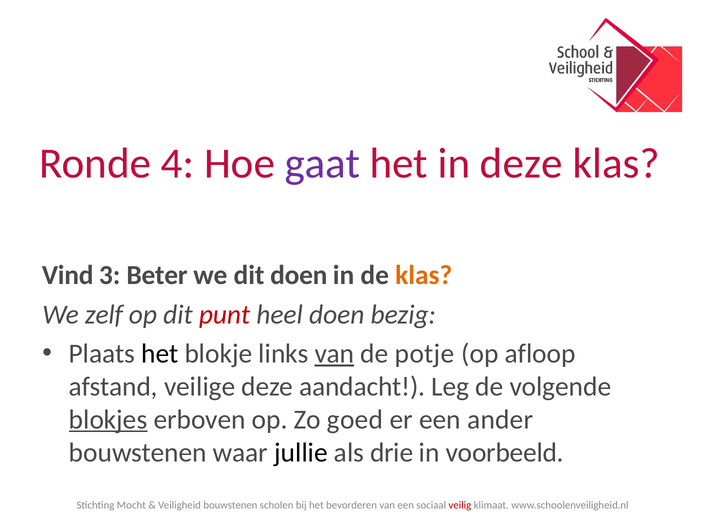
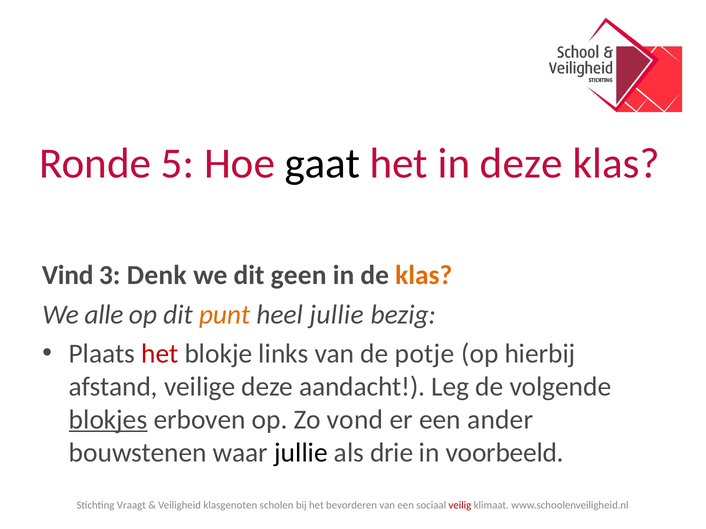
4: 4 -> 5 (178, 164)
gaat colour: purple -> black (322, 164)
Beter: Beter -> Denk (157, 276)
dit doen: doen -> geen (299, 276)
zelf: zelf -> alle (104, 315)
punt colour: red -> orange (225, 315)
heel doen: doen -> jullie (337, 315)
het colour: black -> red (160, 354)
van underline: present -> none (334, 354)
afloop: afloop -> hierbij (540, 354)
goed: goed -> vond (355, 420)
Mocht: Mocht -> Vraagt (131, 505)
Veiligheid bouwstenen: bouwstenen -> klasgenoten (230, 505)
